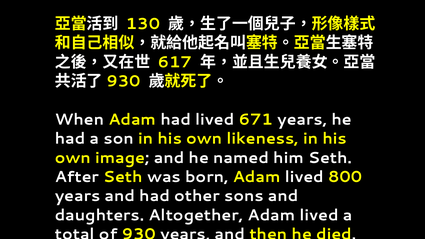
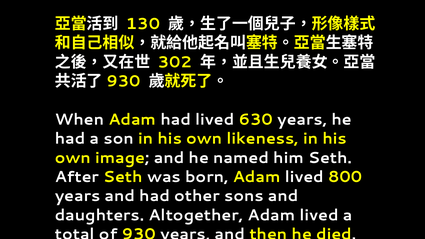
617: 617 -> 302 (175, 62)
671: 671 -> 630 (256, 120)
